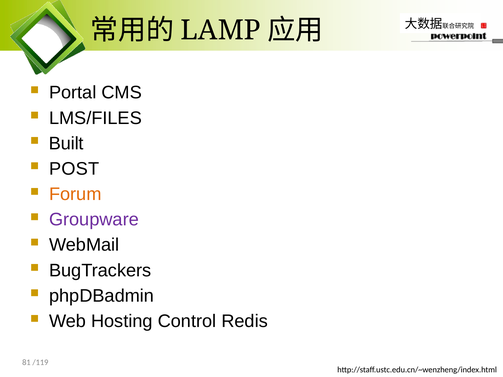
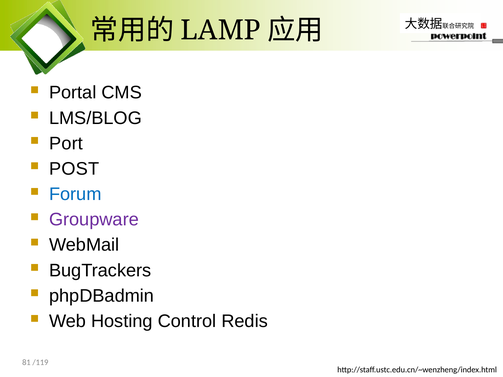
LMS/FILES: LMS/FILES -> LMS/BLOG (95, 118)
Built: Built -> Port (66, 144)
Forum colour: orange -> blue (75, 194)
